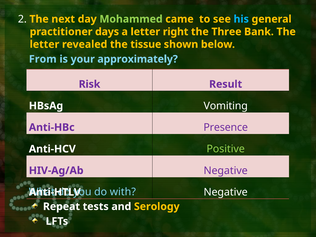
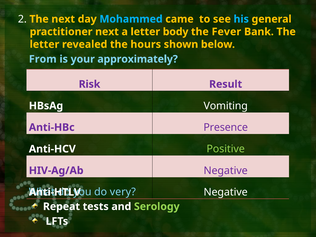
Mohammed colour: light green -> light blue (131, 19)
practitioner days: days -> next (107, 32)
right: right -> body (176, 32)
Three: Three -> Fever (226, 32)
tissue: tissue -> hours (146, 44)
with: with -> very (123, 192)
Serology colour: yellow -> light green (157, 207)
